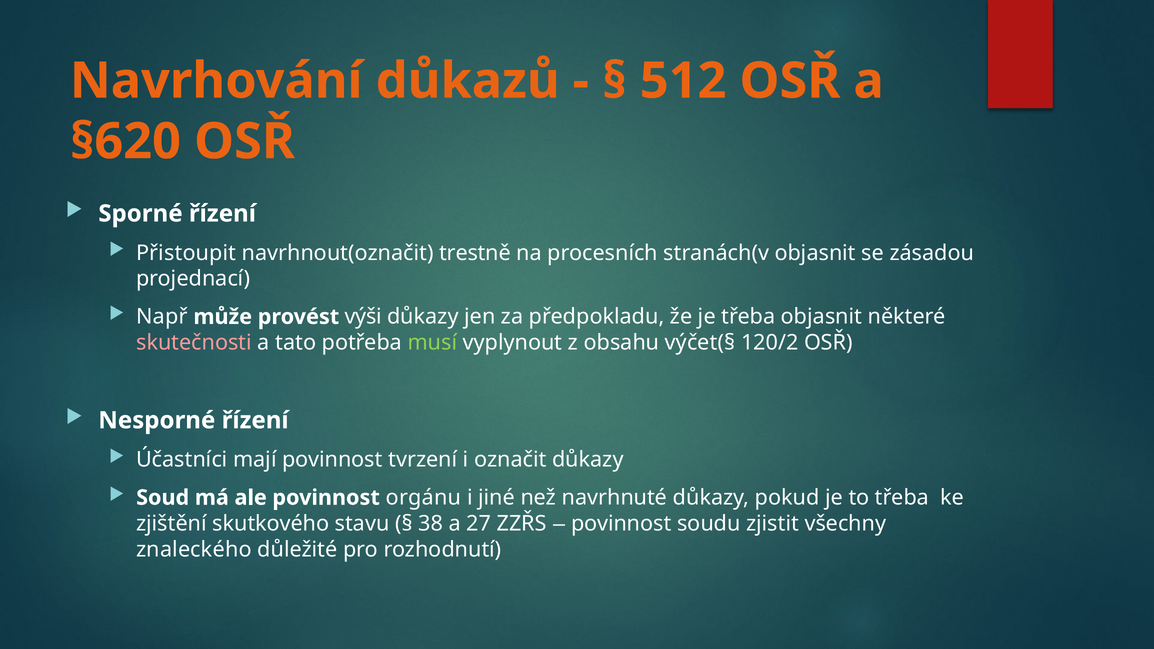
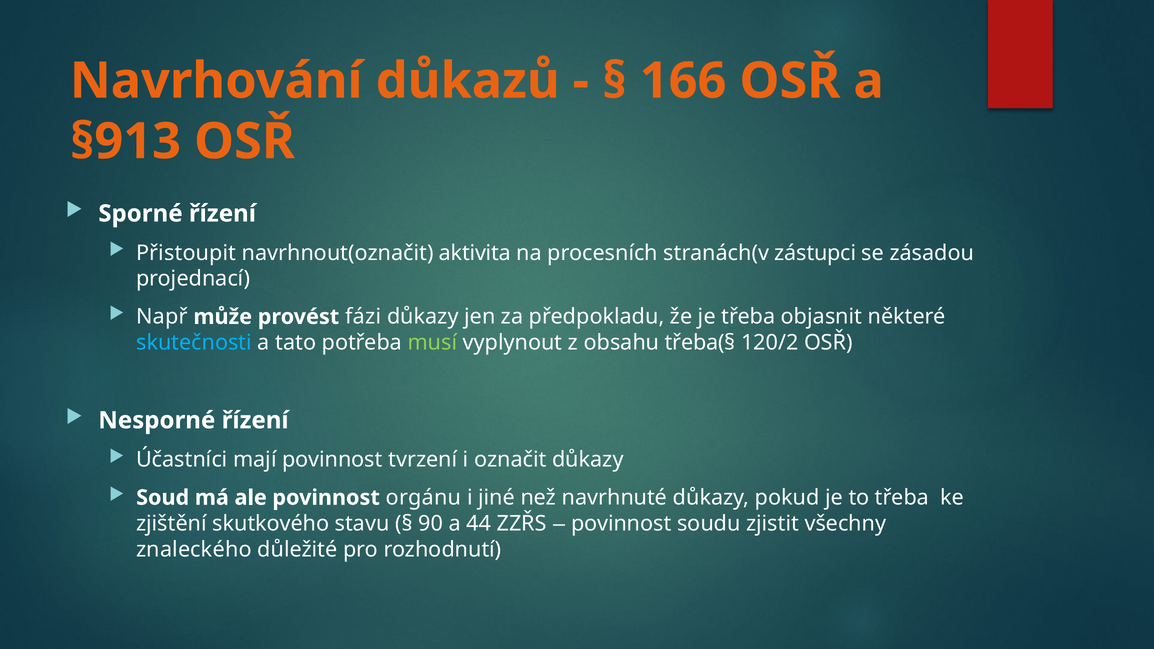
512: 512 -> 166 (683, 81)
§620: §620 -> §913 (125, 142)
trestně: trestně -> aktivita (475, 253)
stranách(v objasnit: objasnit -> zástupci (815, 253)
výši: výši -> fázi (363, 317)
skutečnosti colour: pink -> light blue (194, 343)
výčet(§: výčet(§ -> třeba(§ (700, 343)
38: 38 -> 90 (431, 524)
27: 27 -> 44 (479, 524)
